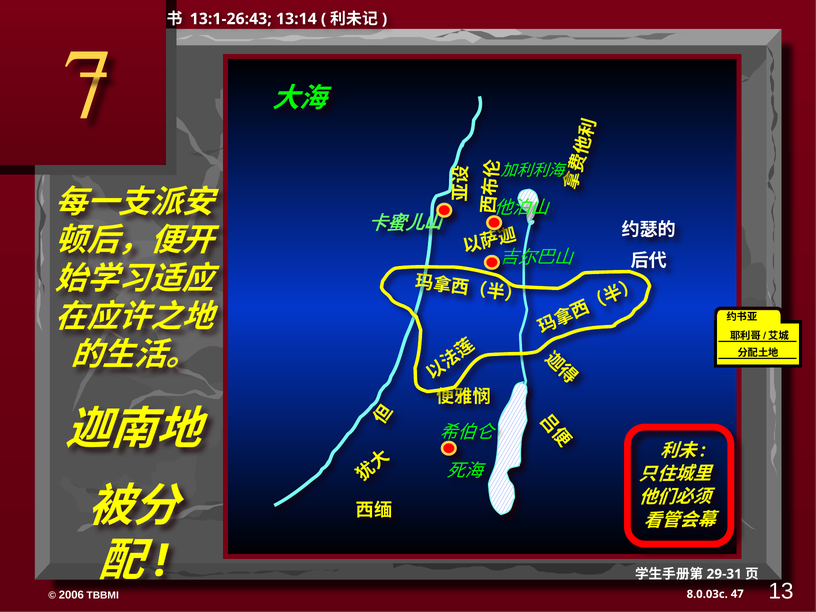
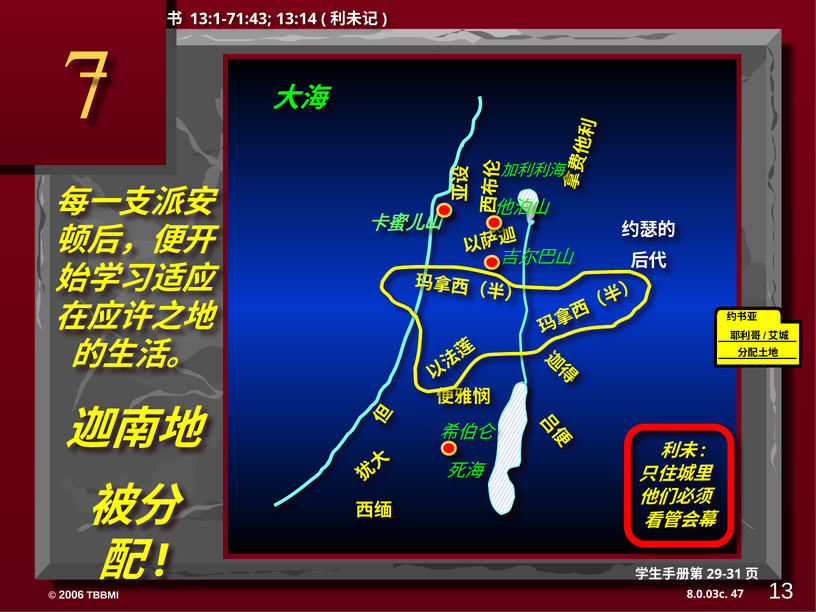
13:1-26:43: 13:1-26:43 -> 13:1-71:43 (231, 19)
